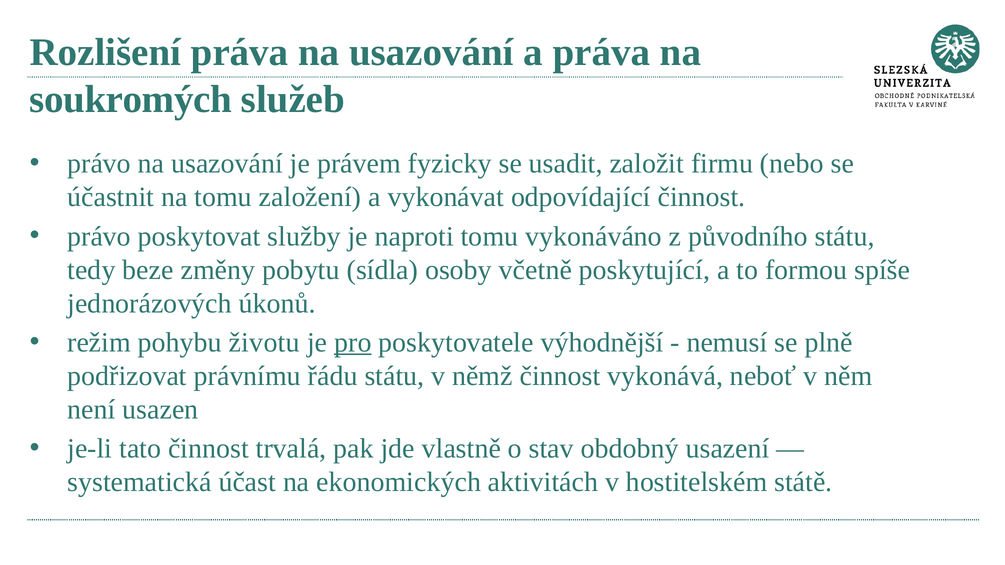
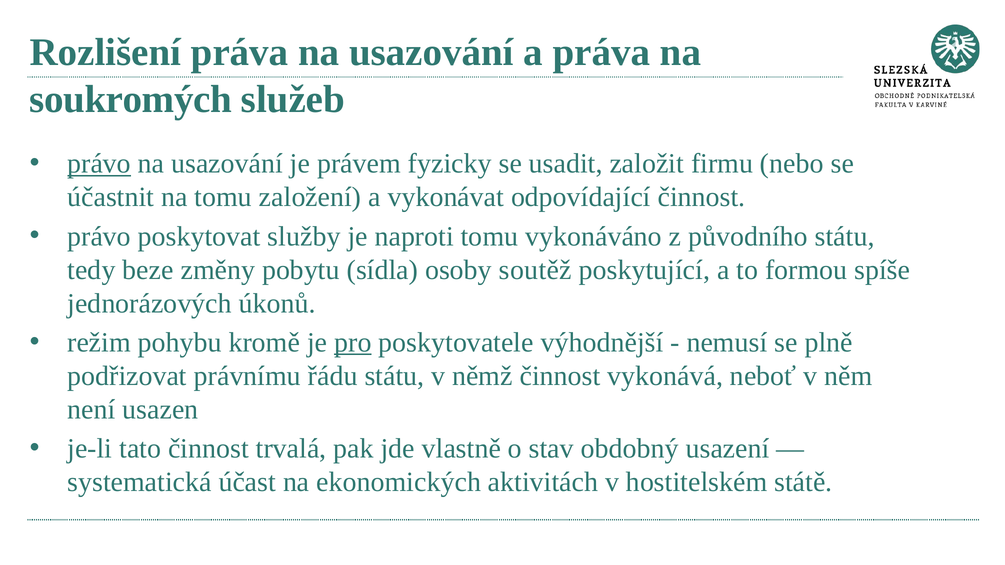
právo underline: none -> present (99, 164)
včetně: včetně -> soutěž (535, 270)
životu: životu -> kromě (264, 343)
